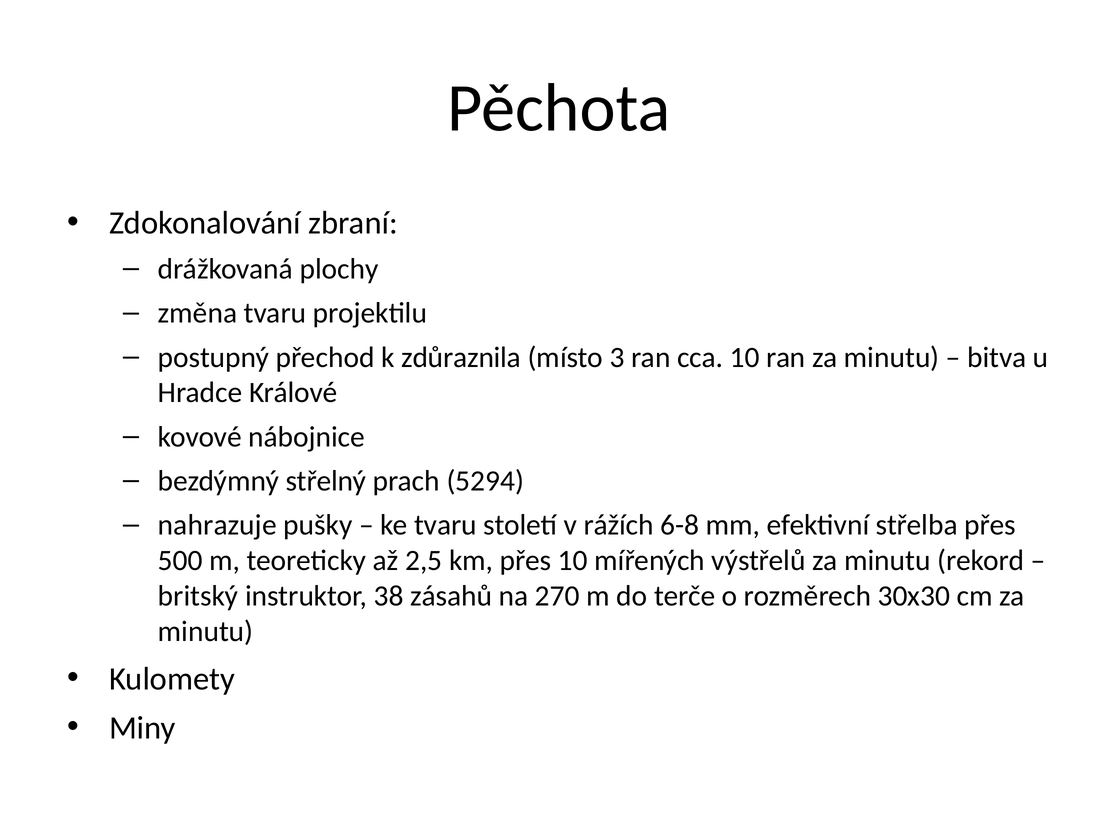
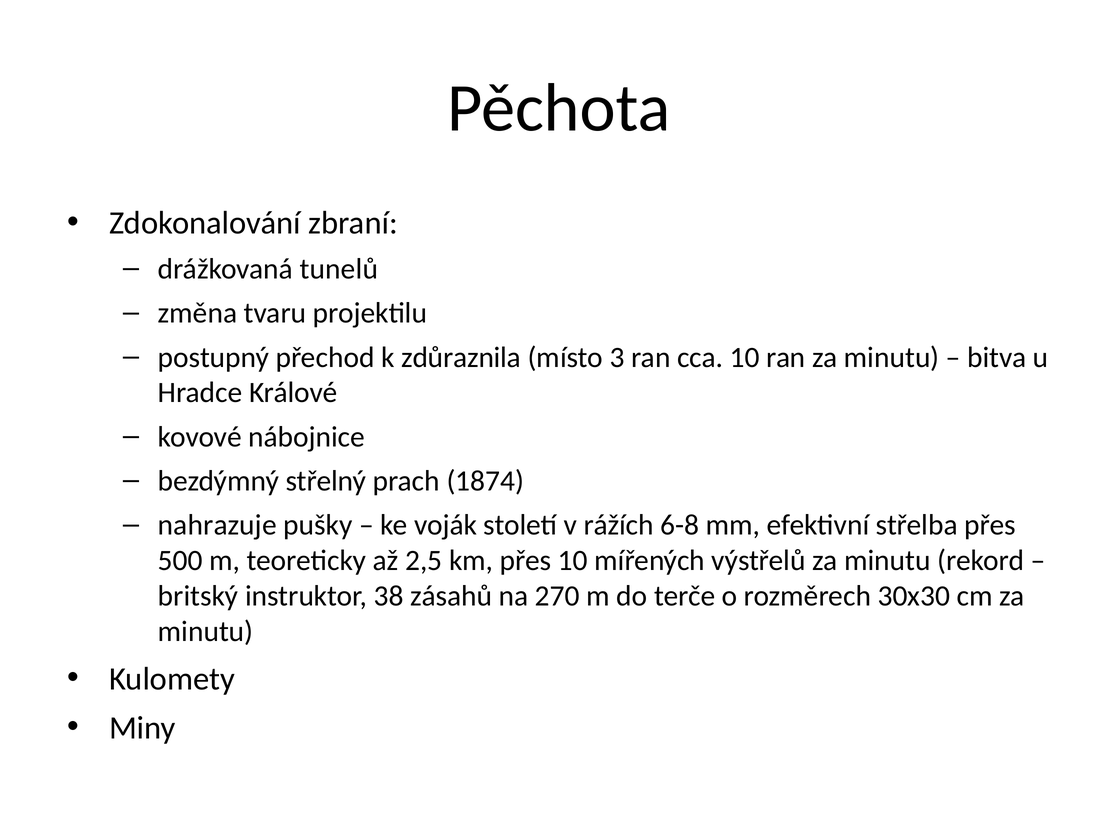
plochy: plochy -> tunelů (339, 269)
5294: 5294 -> 1874 (485, 481)
ke tvaru: tvaru -> voják (446, 525)
